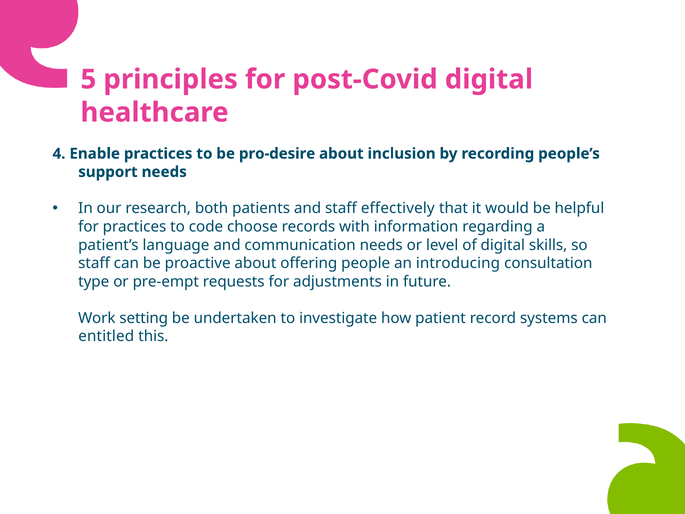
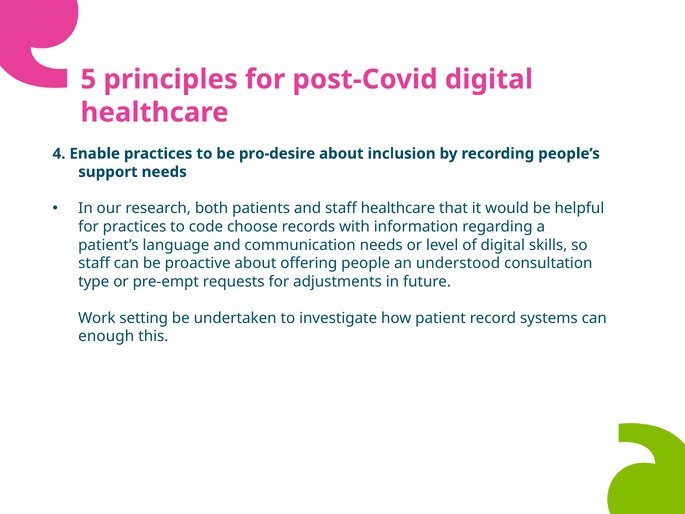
staff effectively: effectively -> healthcare (398, 208)
introducing: introducing -> understood (458, 263)
entitled: entitled -> enough (106, 336)
